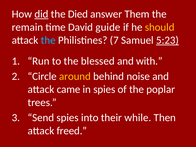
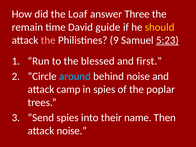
did underline: present -> none (41, 14)
Died: Died -> Loaf (78, 14)
Them: Them -> Three (137, 14)
the colour: light blue -> pink (48, 40)
7: 7 -> 9 (114, 40)
with: with -> first (149, 61)
around colour: yellow -> light blue (75, 76)
came: came -> camp (69, 89)
while: while -> name (138, 118)
attack freed: freed -> noise (72, 131)
